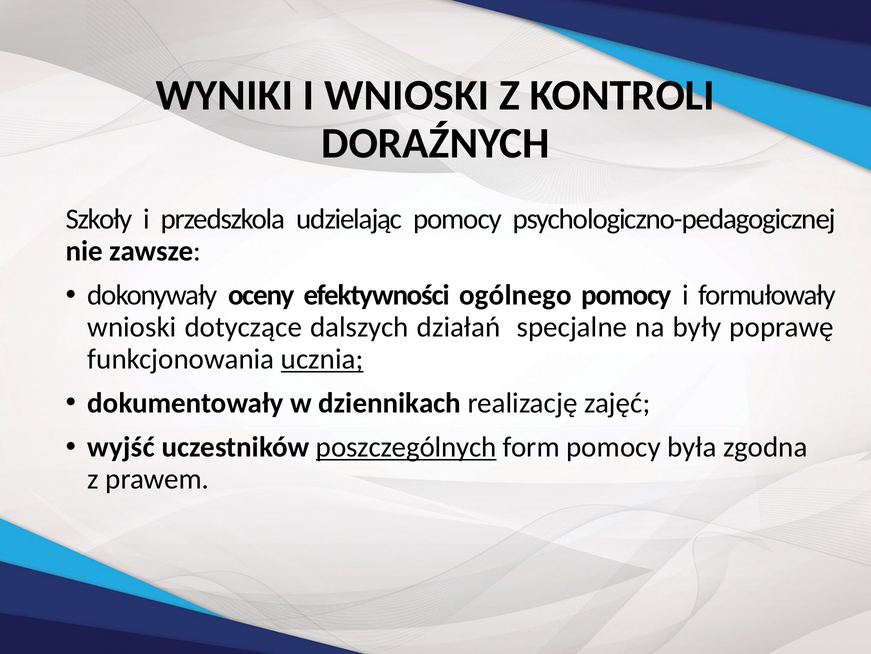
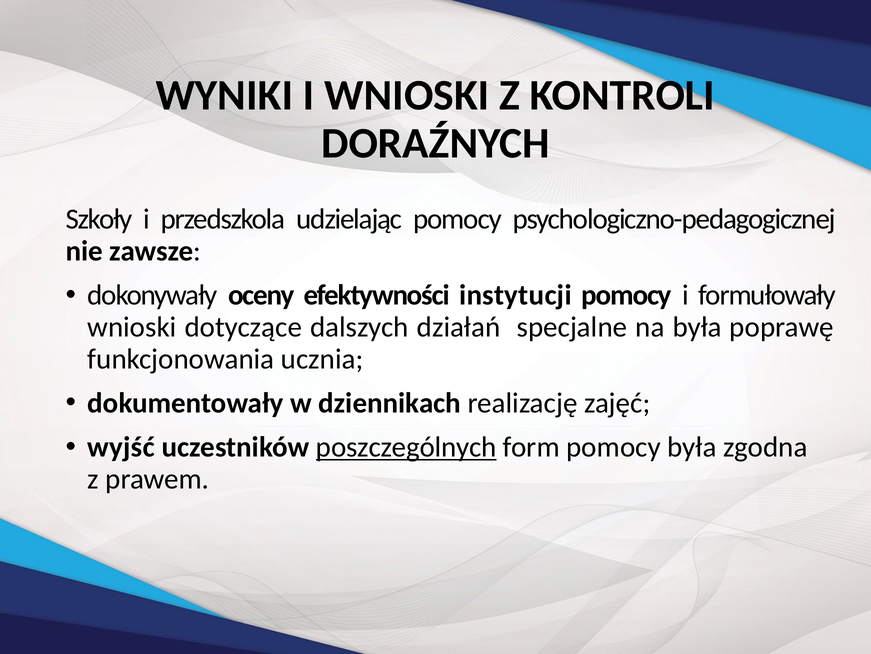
ogólnego: ogólnego -> instytucji (515, 295)
na były: były -> była (697, 327)
ucznia underline: present -> none (322, 359)
